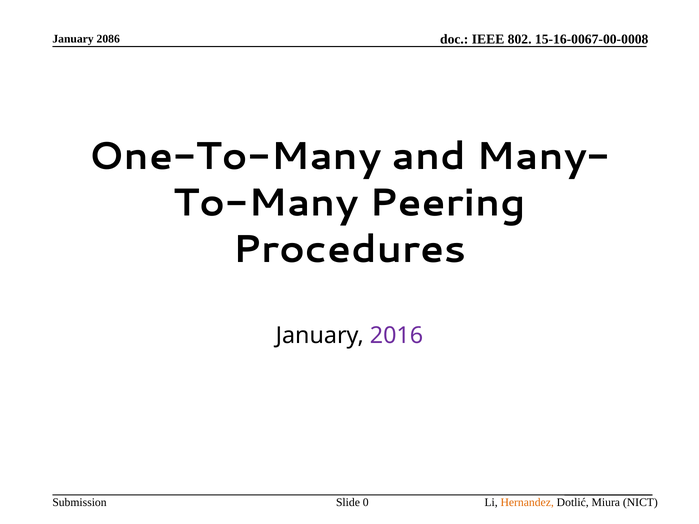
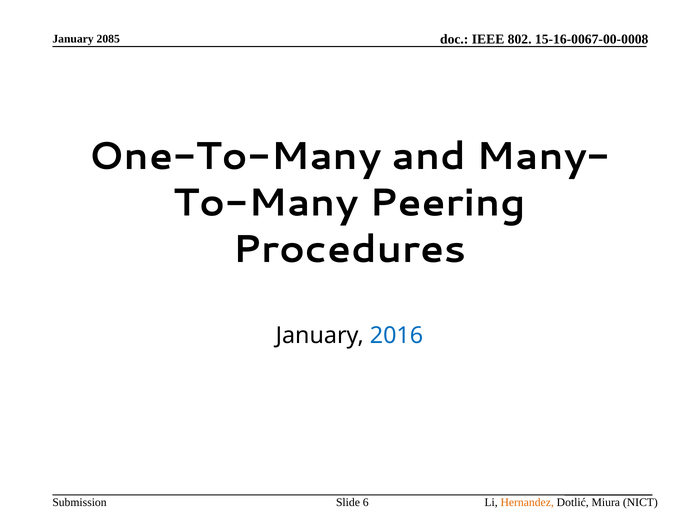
2086: 2086 -> 2085 (108, 39)
2016 colour: purple -> blue (396, 336)
0: 0 -> 6 (366, 503)
